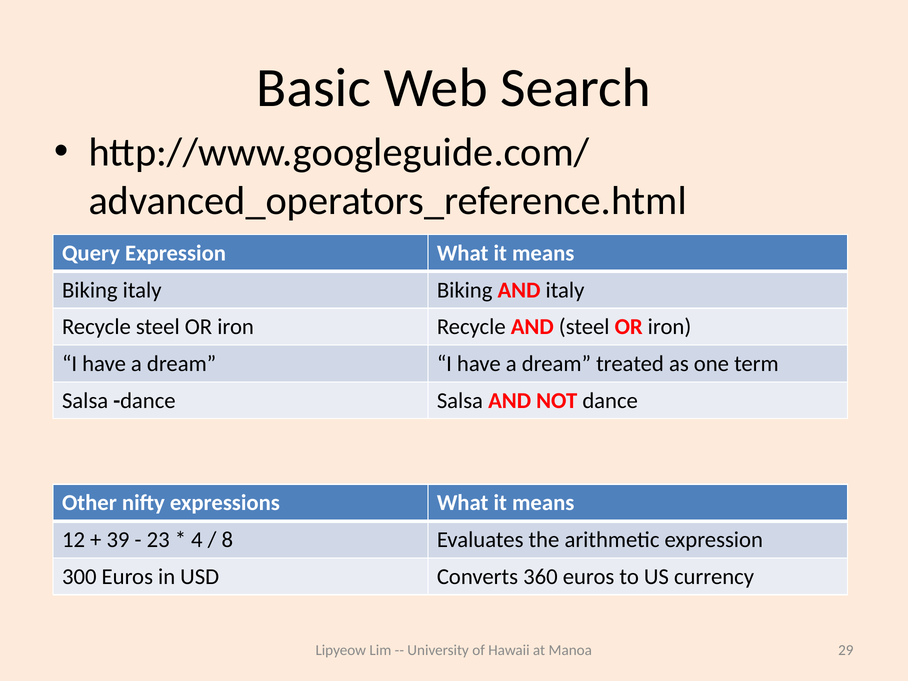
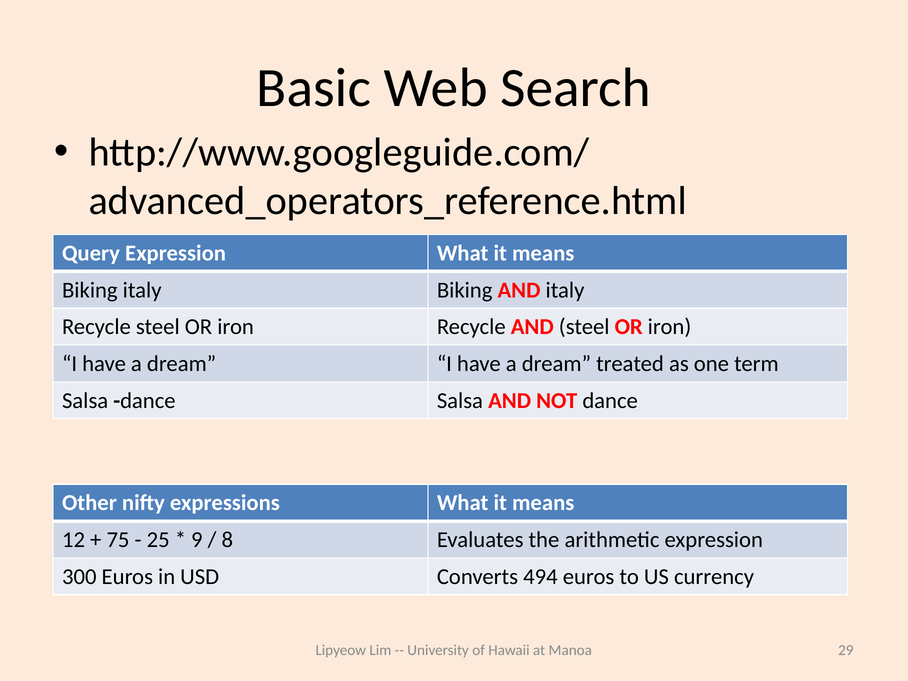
39: 39 -> 75 (118, 540)
23: 23 -> 25 (158, 540)
4: 4 -> 9 (197, 540)
360: 360 -> 494 (540, 577)
